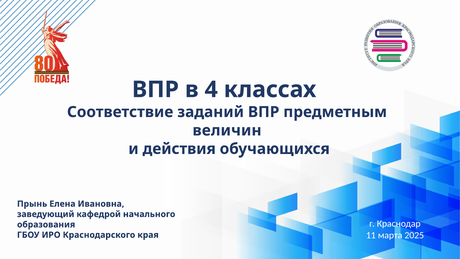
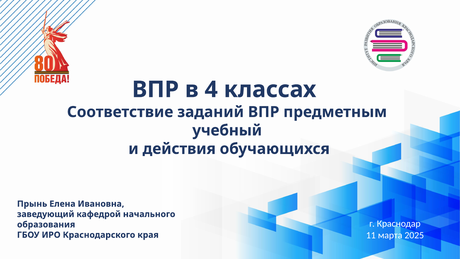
величин: величин -> учебный (227, 130)
